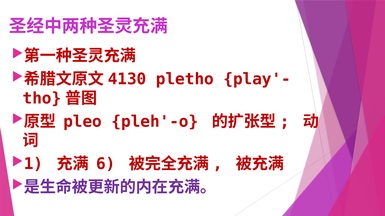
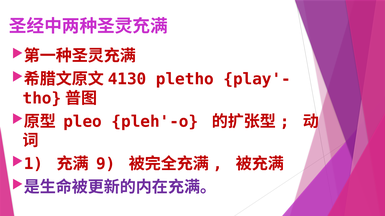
6: 6 -> 9 (106, 164)
